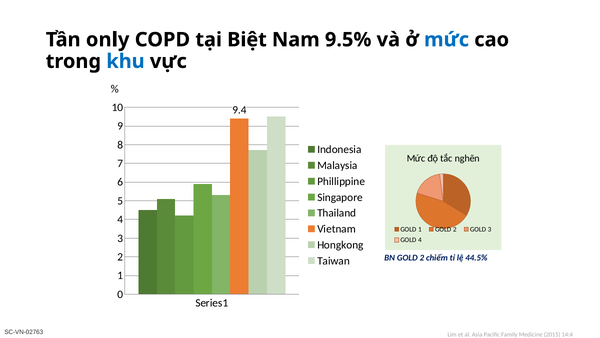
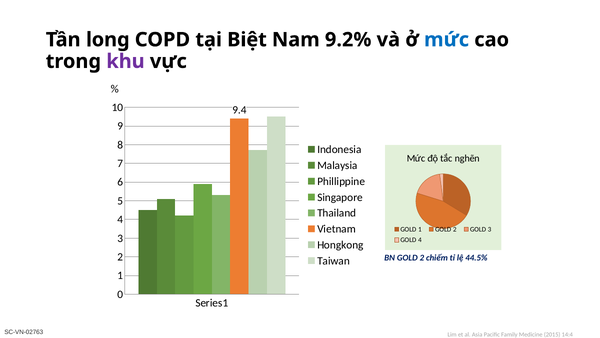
only: only -> long (108, 40)
9.5%: 9.5% -> 9.2% (348, 40)
khu colour: blue -> purple (125, 61)
